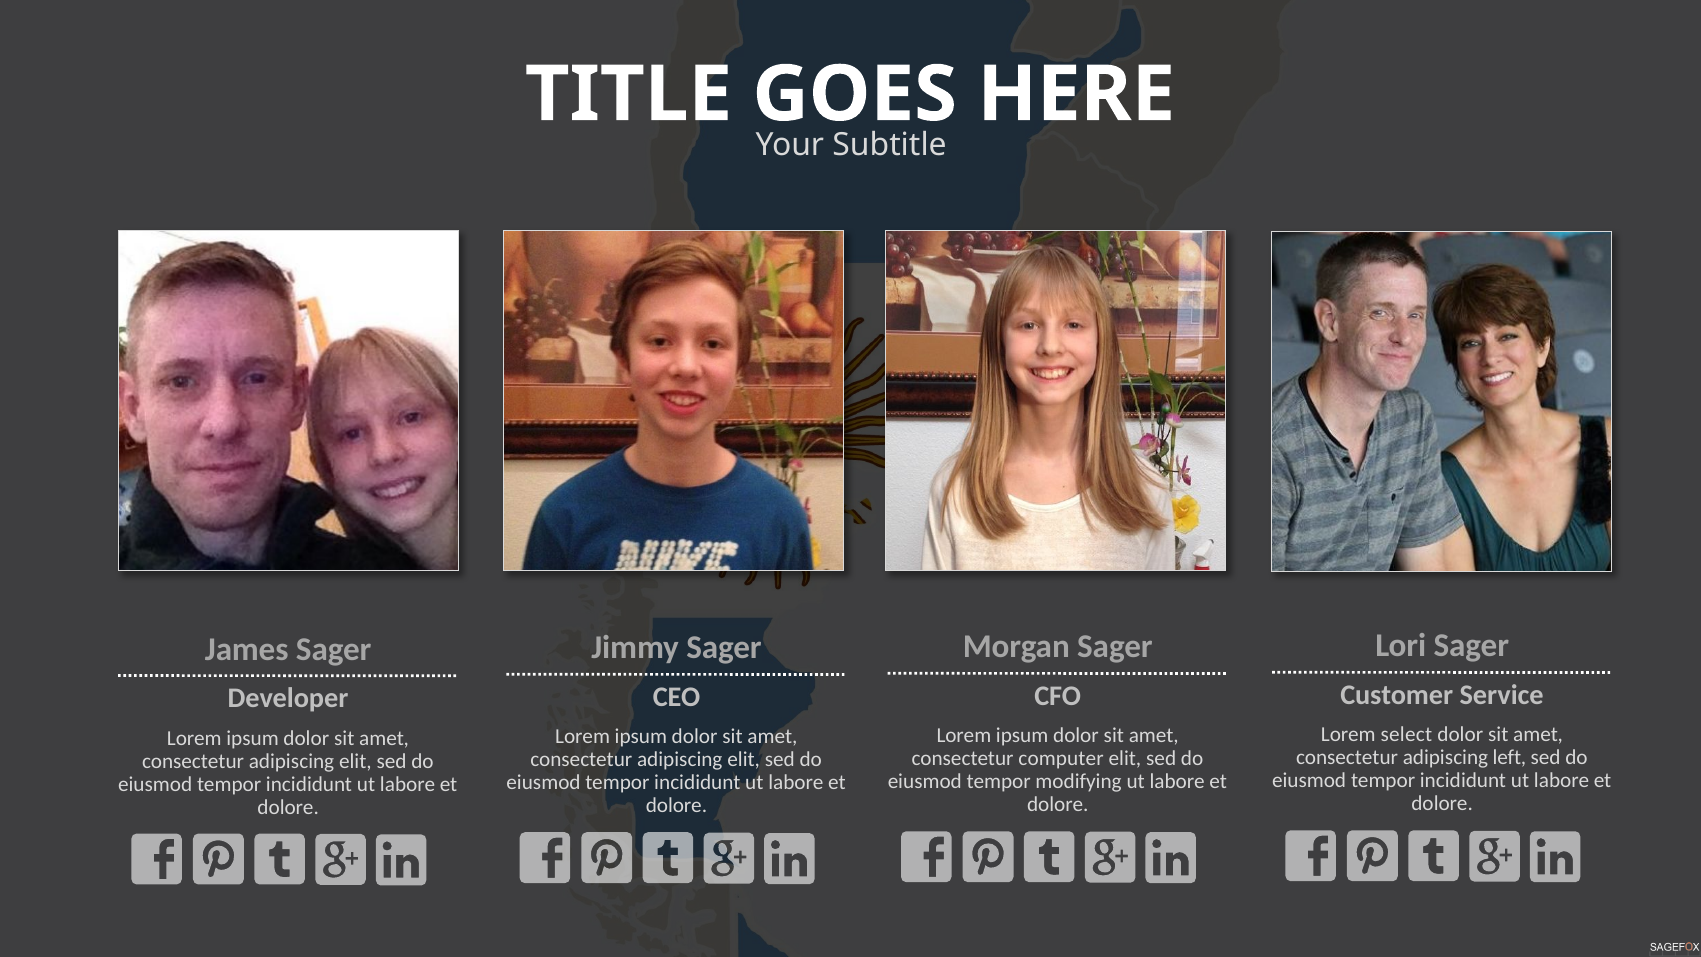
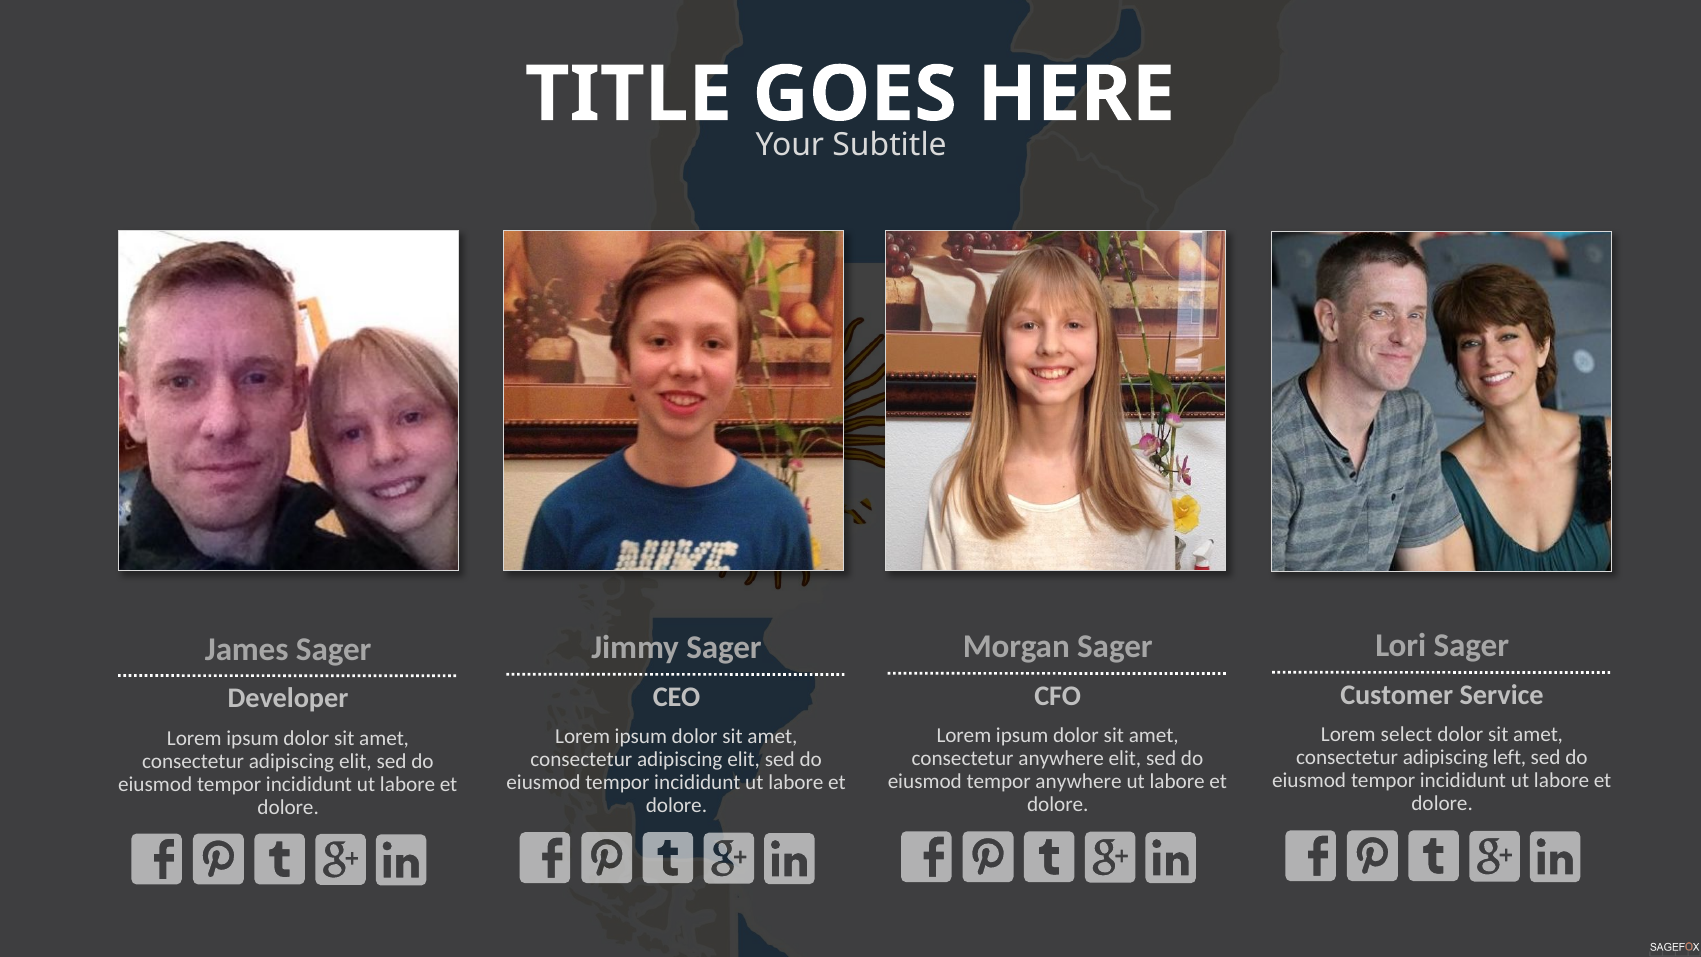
consectetur computer: computer -> anywhere (1061, 759)
tempor modifying: modifying -> anywhere (1079, 782)
